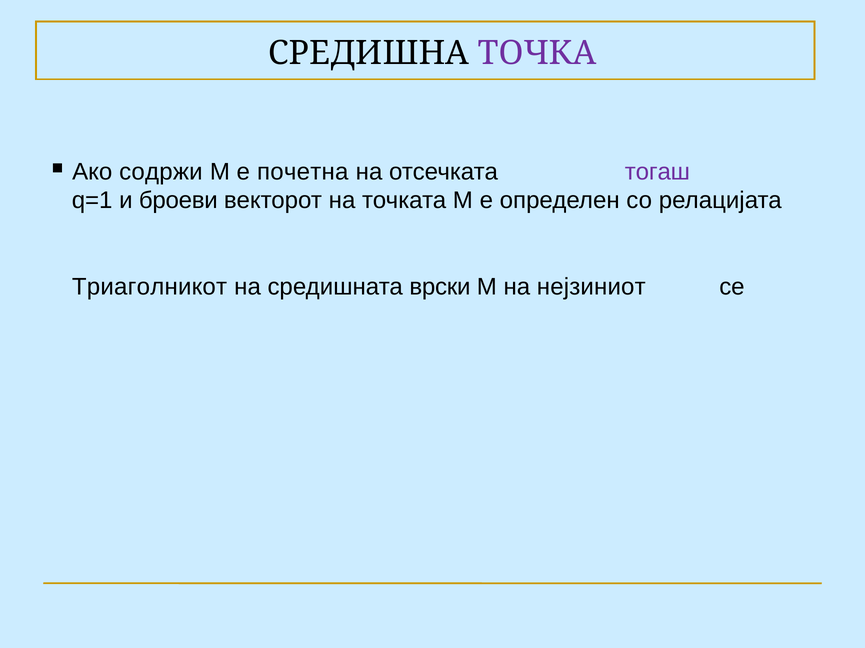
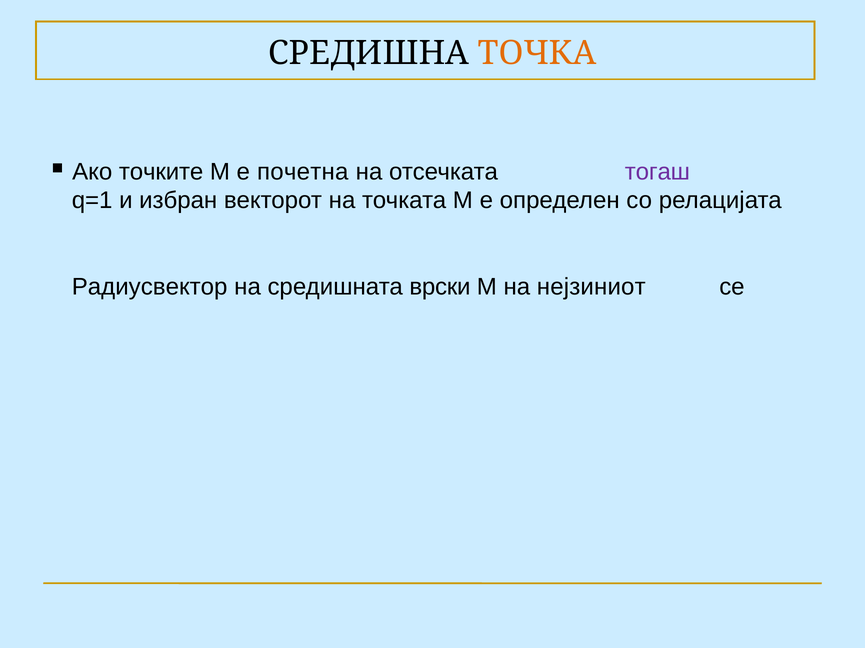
ТОЧКА colour: purple -> orange (537, 53)
содржи: содржи -> точките (161, 172)
броеви: броеви -> избран (178, 201)
Триаголникот: Триаголникот -> Радиусвектор (150, 287)
